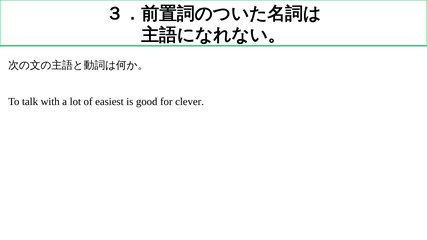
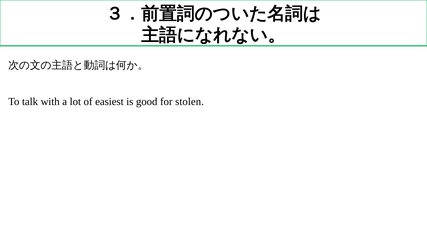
clever: clever -> stolen (190, 102)
